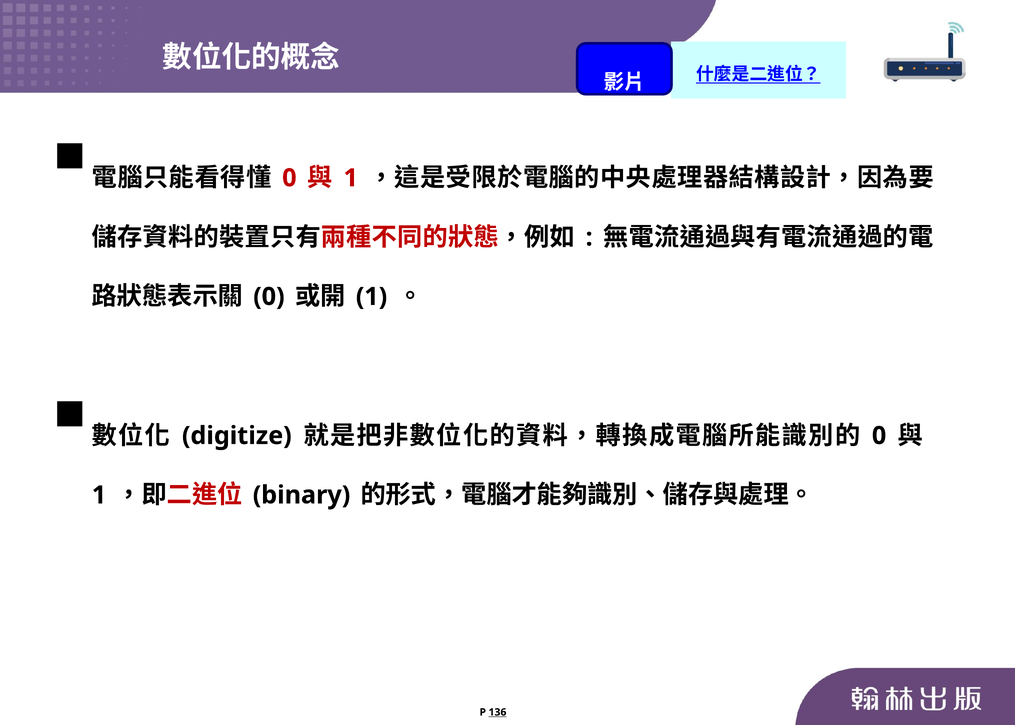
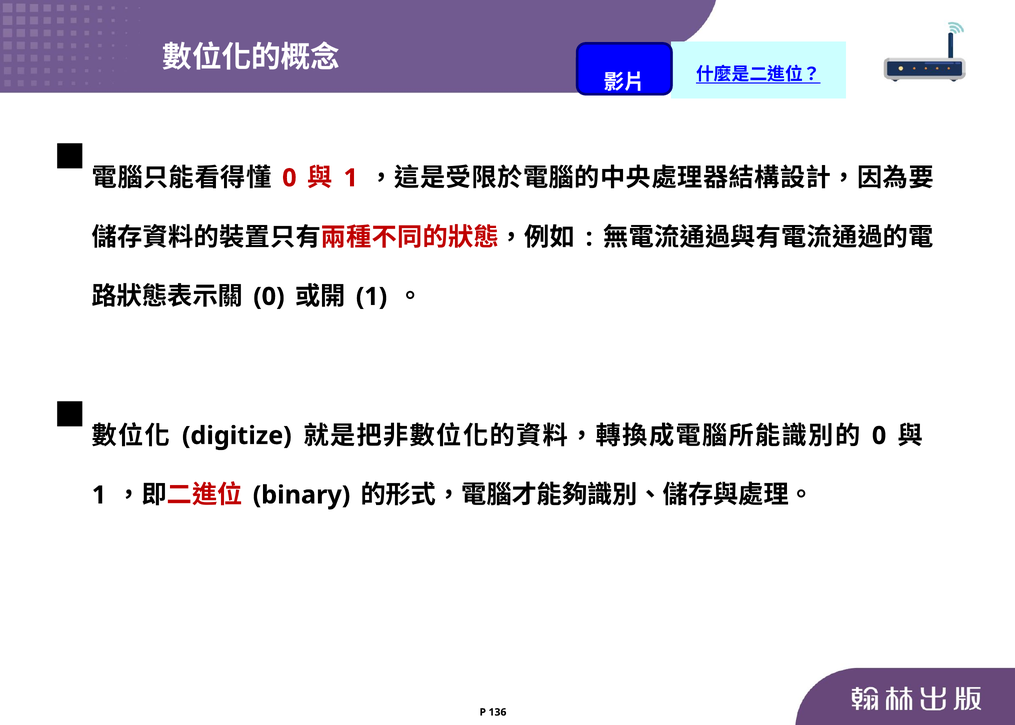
136 underline: present -> none (497, 712)
